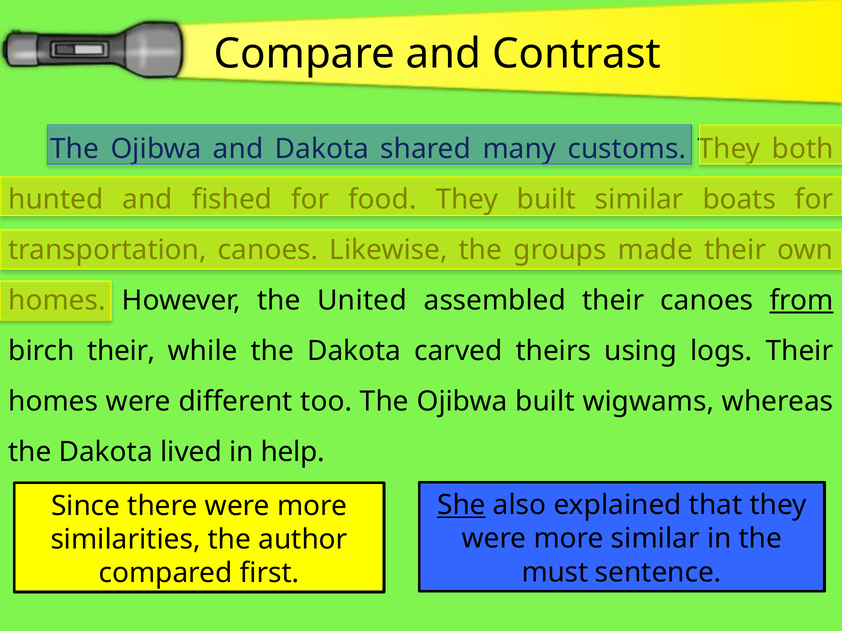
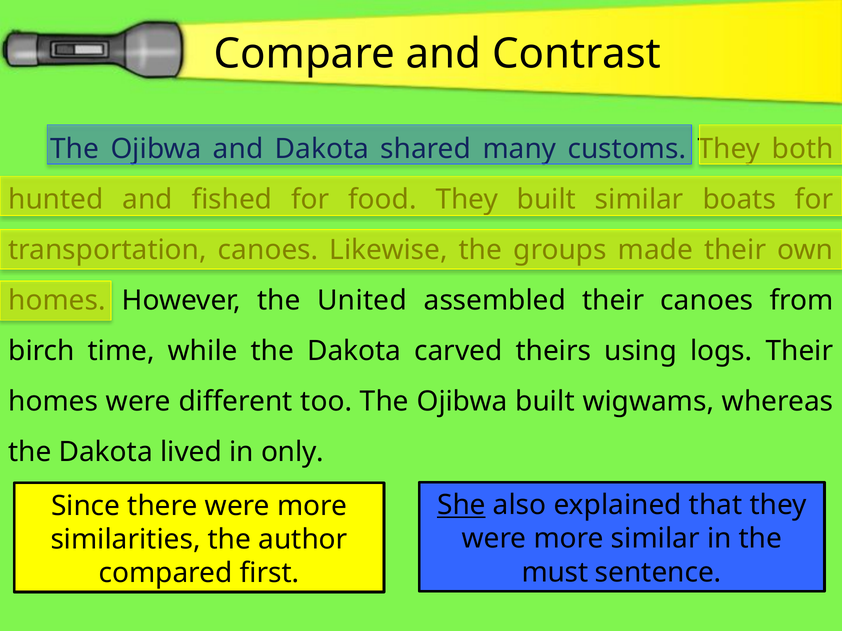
from underline: present -> none (802, 301)
birch their: their -> time (121, 351)
help: help -> only (292, 452)
